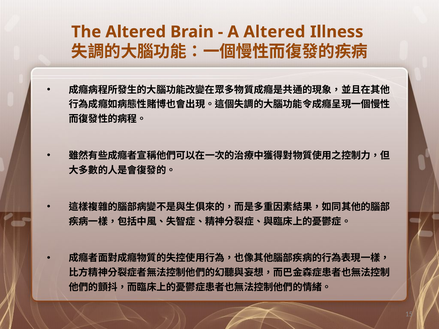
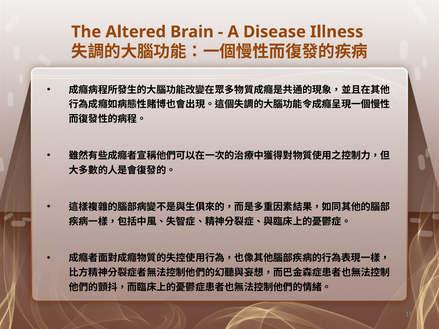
A Altered: Altered -> Disease (275, 32)
